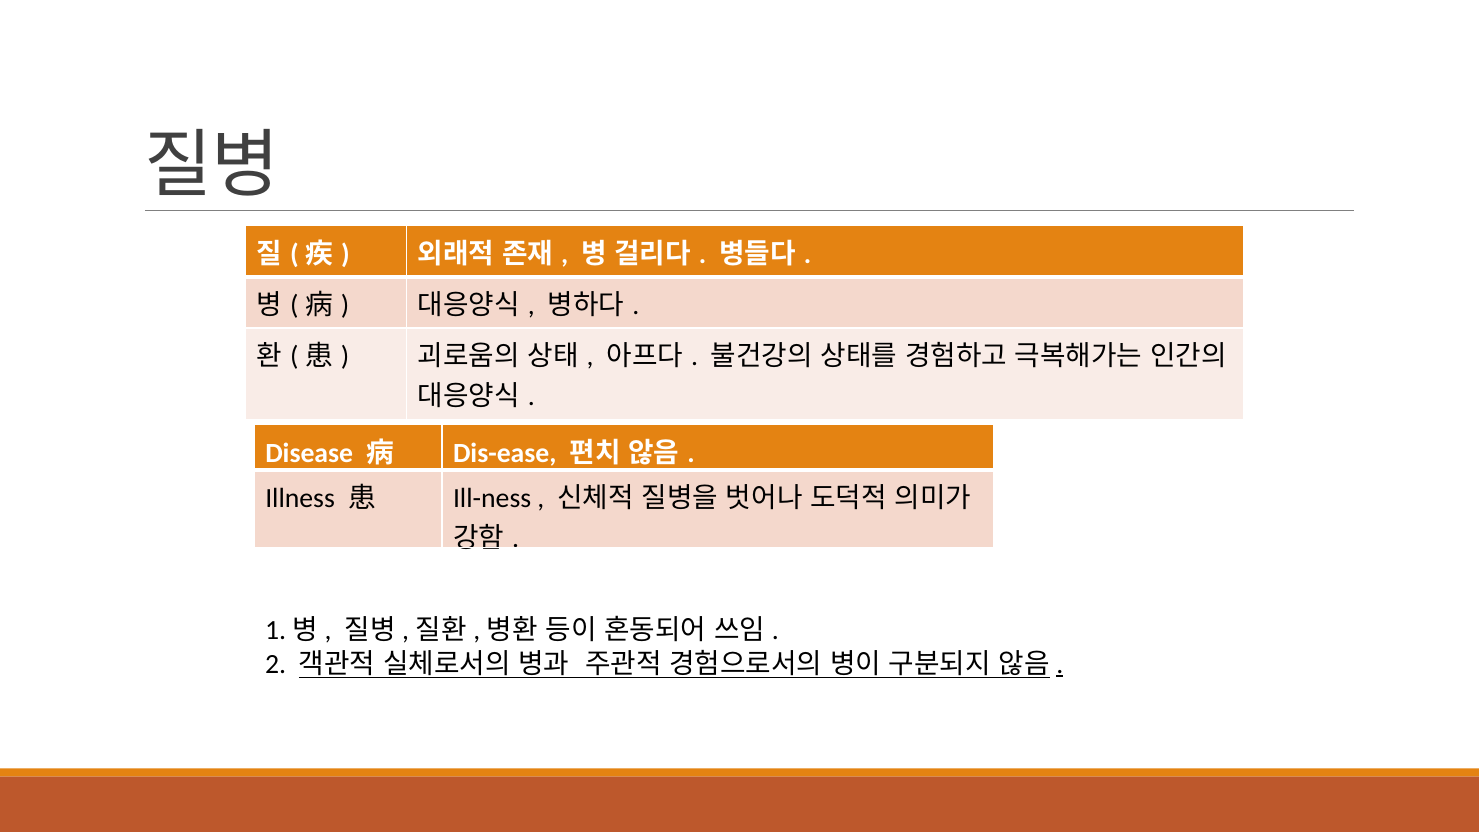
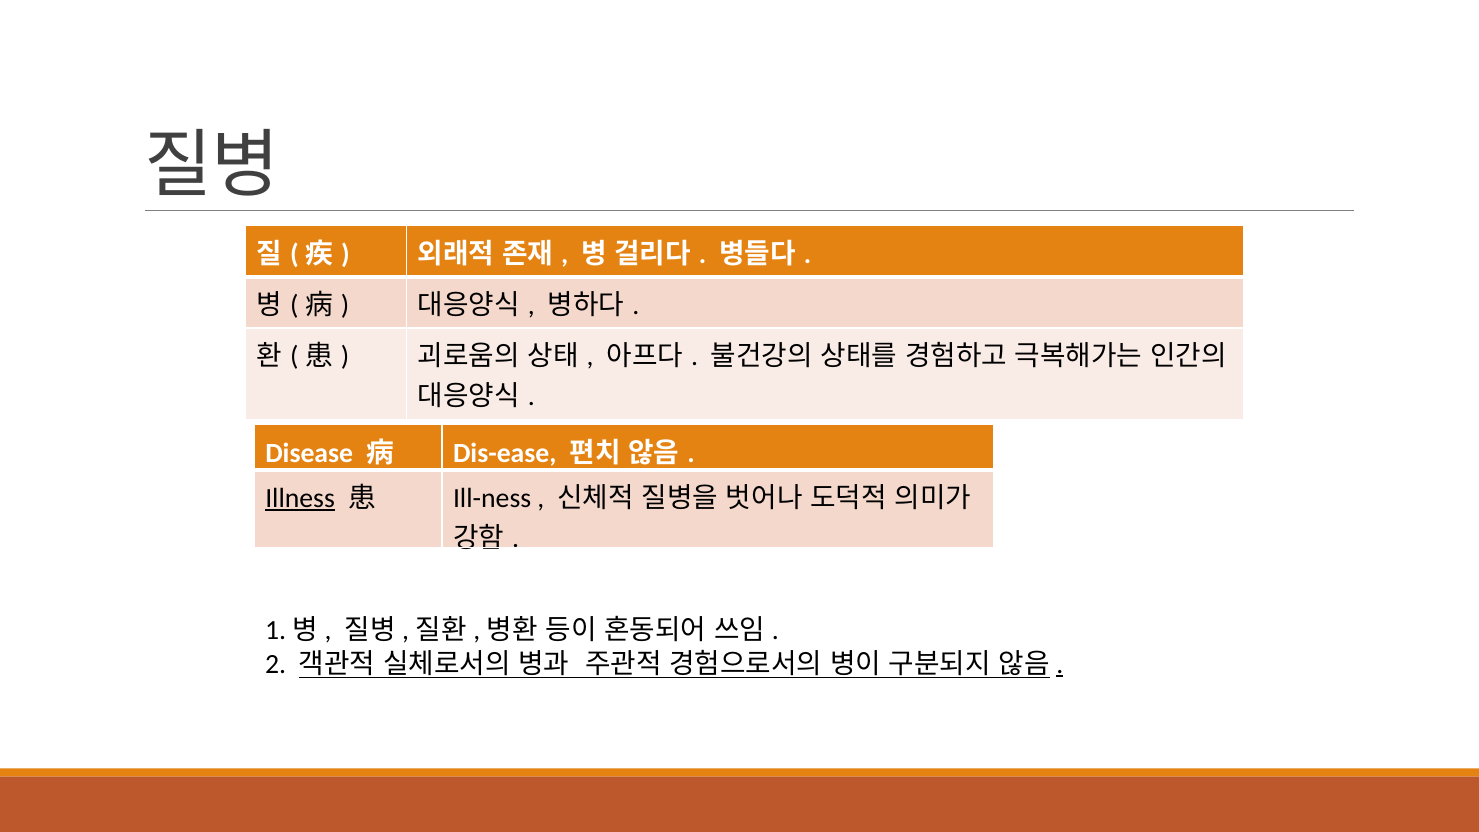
Illness underline: none -> present (300, 498)
